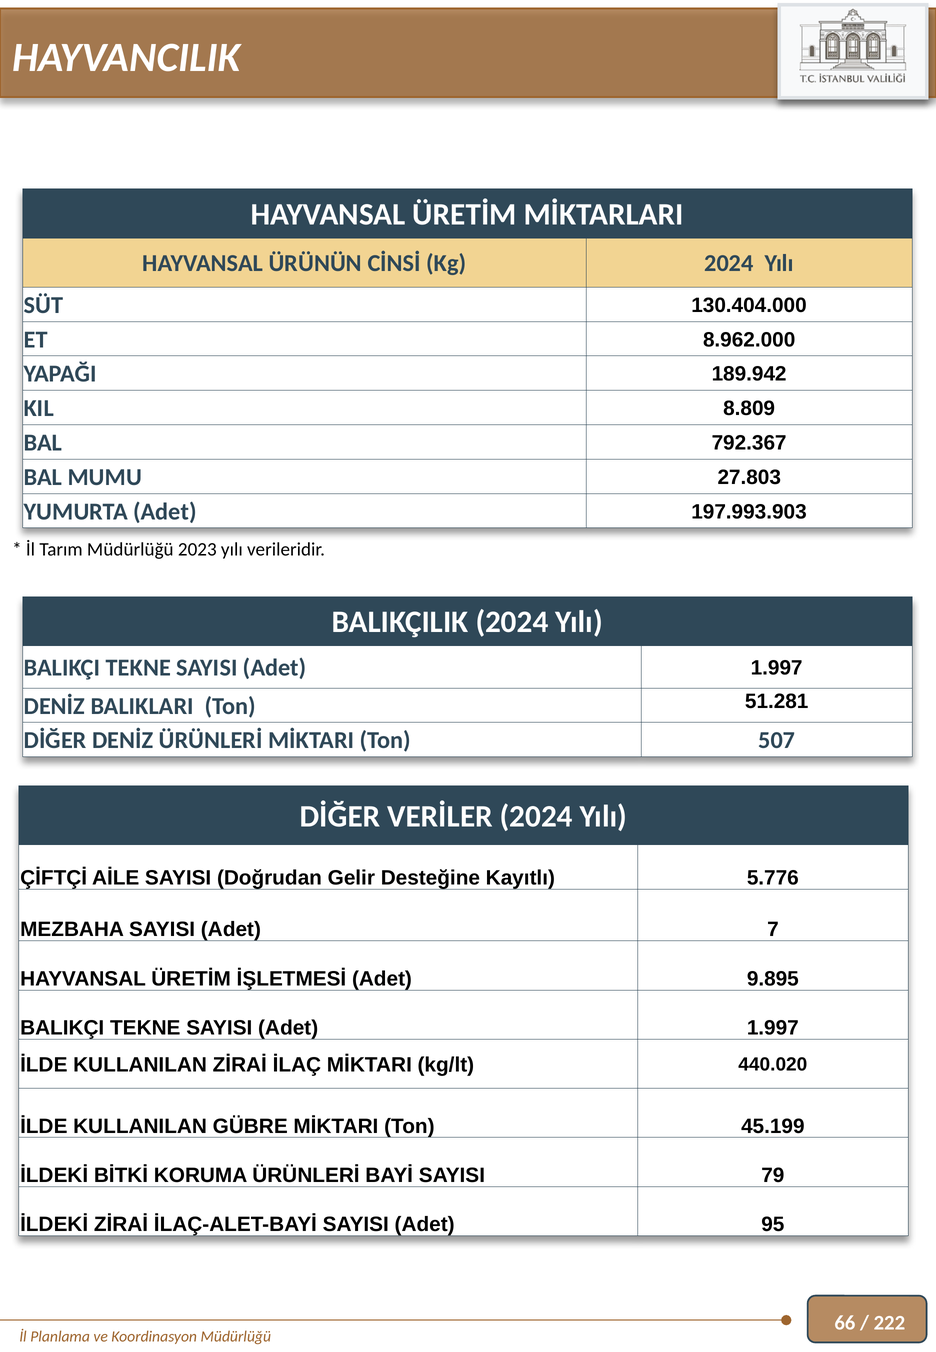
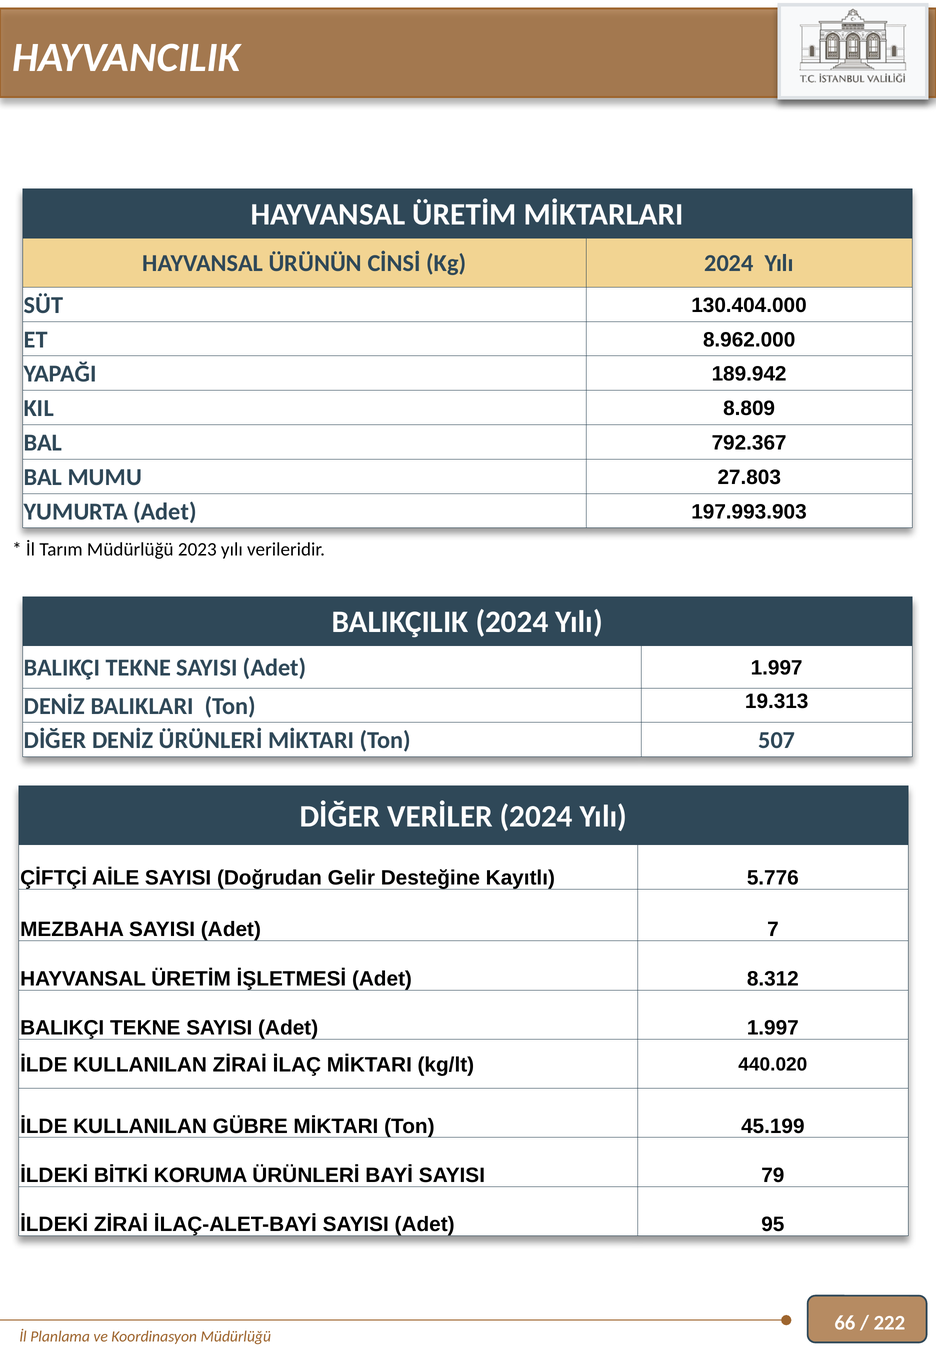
51.281: 51.281 -> 19.313 (777, 701)
9.895: 9.895 -> 8.312 (773, 979)
